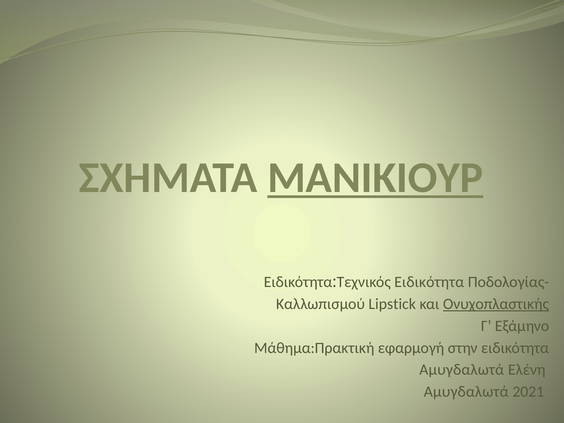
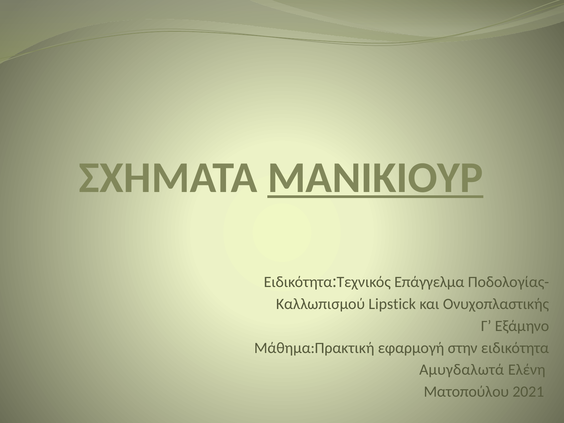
Ειδικότητα: Ειδικότητα -> Επάγγελμα (429, 282)
Ονυχοπλαστικής underline: present -> none (496, 304)
Αμυγδαλωτά: Αμυγδαλωτά -> Ματοπούλου (466, 392)
